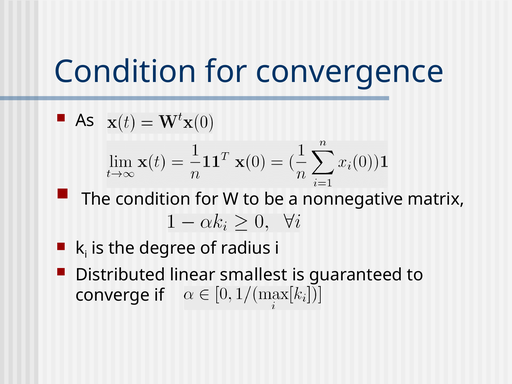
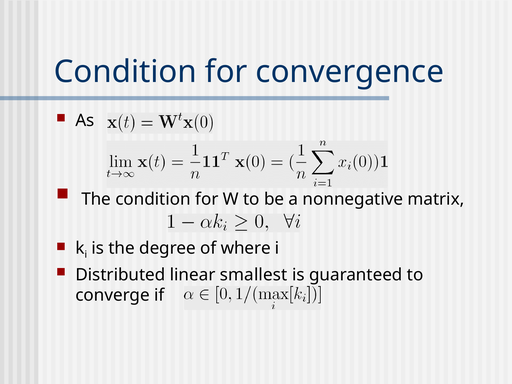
radius: radius -> where (246, 248)
